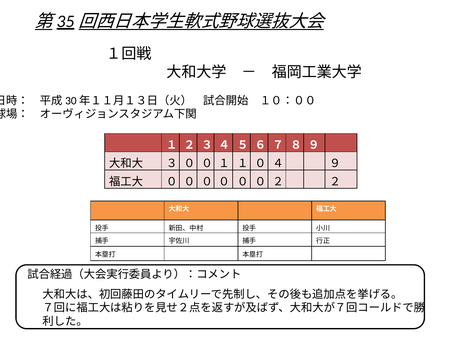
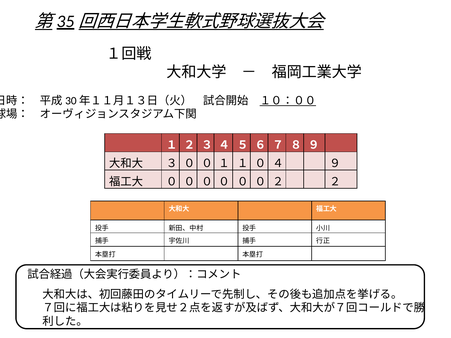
１０：００ underline: none -> present (288, 101)
